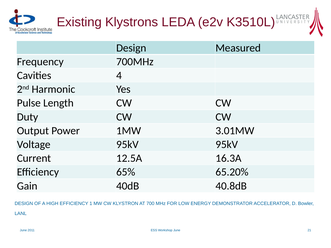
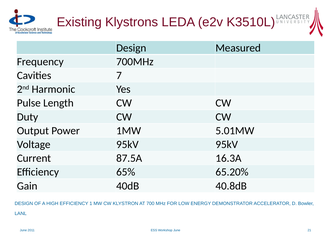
4: 4 -> 7 (119, 76)
3.01MW: 3.01MW -> 5.01MW (235, 131)
12.5A: 12.5A -> 87.5A (129, 158)
